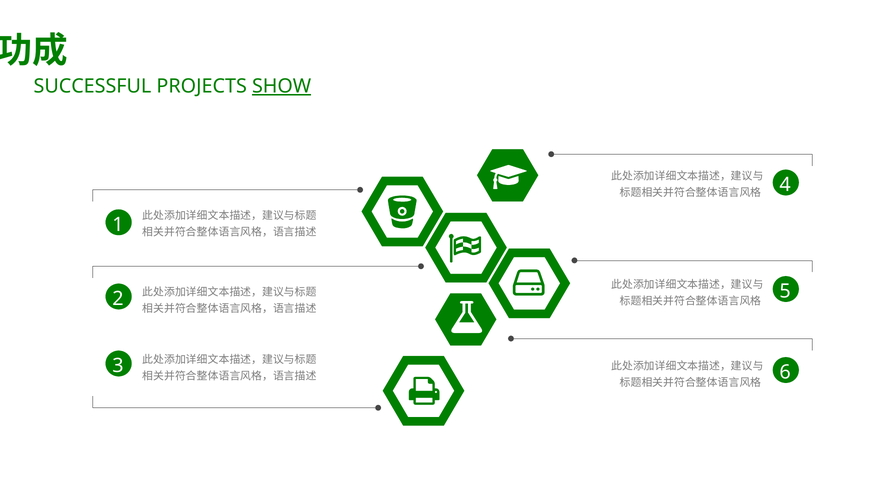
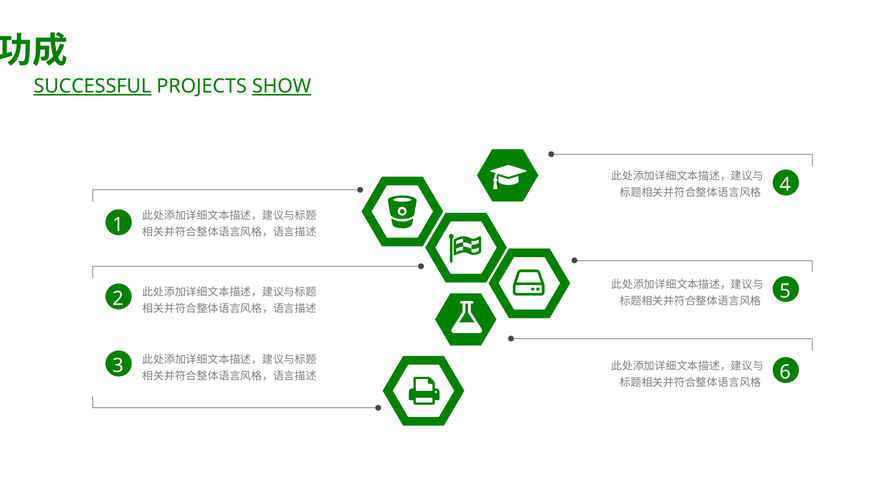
SUCCESSFUL underline: none -> present (92, 86)
